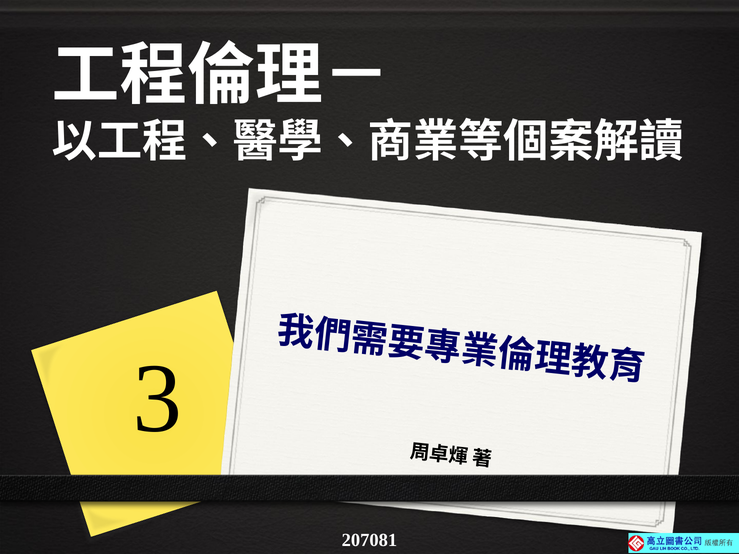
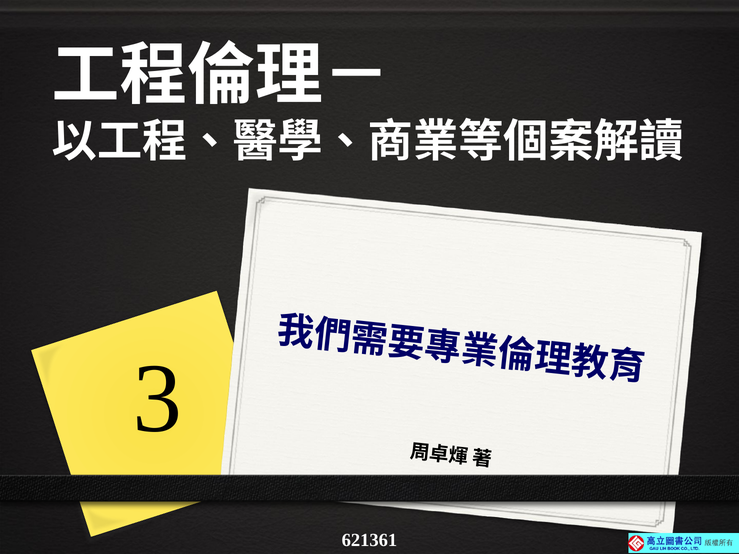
207081: 207081 -> 621361 (369, 540)
